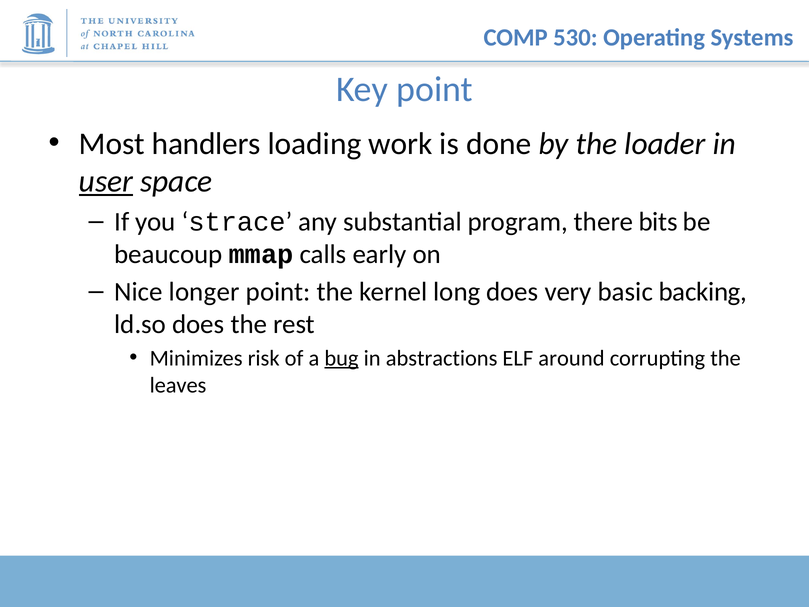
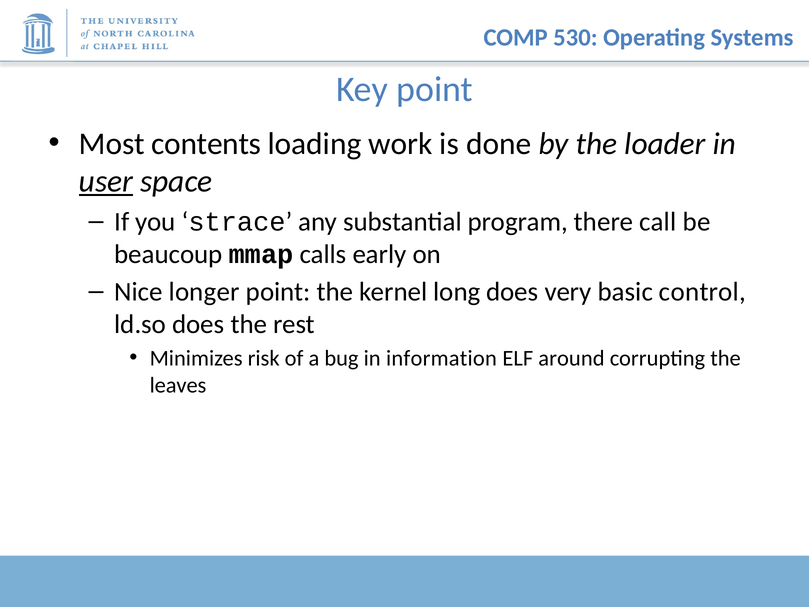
handlers: handlers -> contents (206, 144)
bits: bits -> call (658, 222)
backing: backing -> control (703, 292)
bug underline: present -> none (341, 358)
abstractions: abstractions -> information (441, 358)
